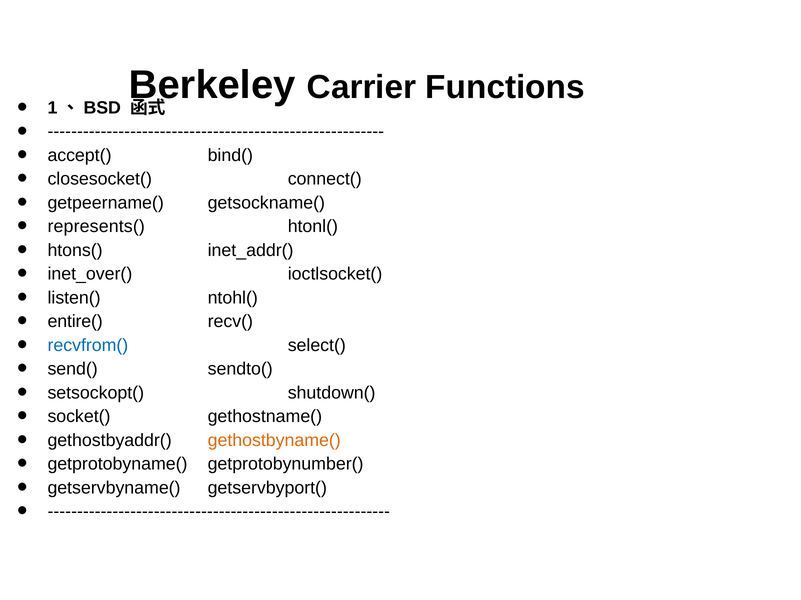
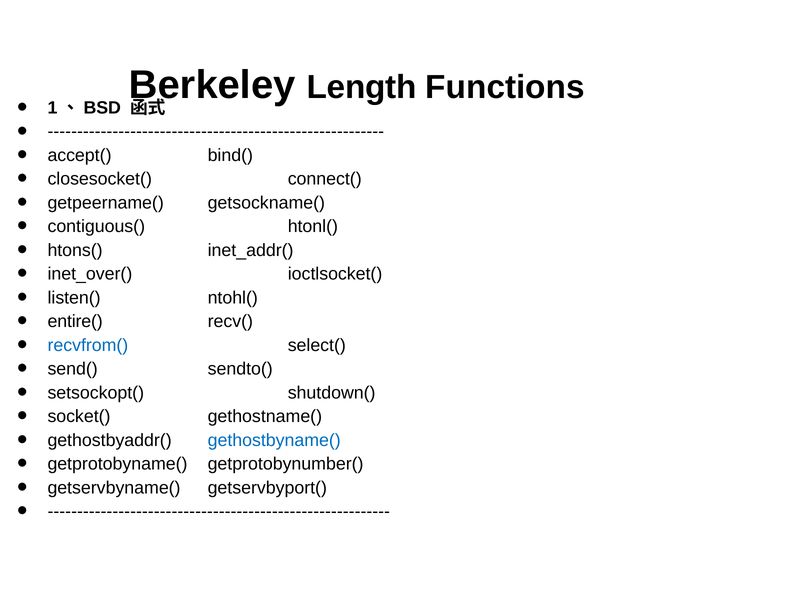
Carrier: Carrier -> Length (362, 87)
represents(: represents( -> contiguous( (96, 227)
gethostbyname( colour: orange -> blue (274, 441)
